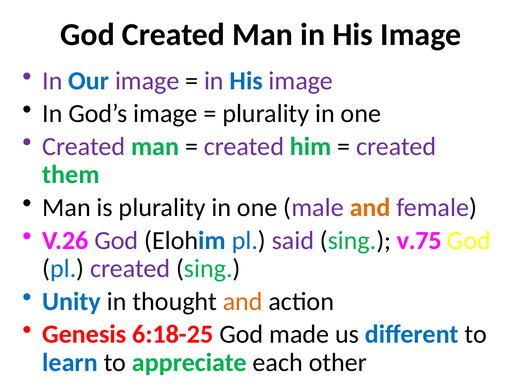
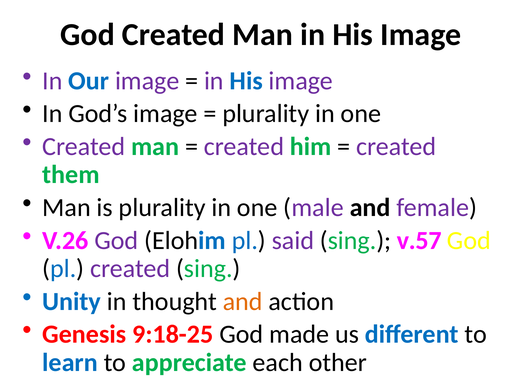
and colour: orange -> black (370, 208)
v.75: v.75 -> v.57 (419, 241)
6:18-25: 6:18-25 -> 9:18-25 (173, 335)
